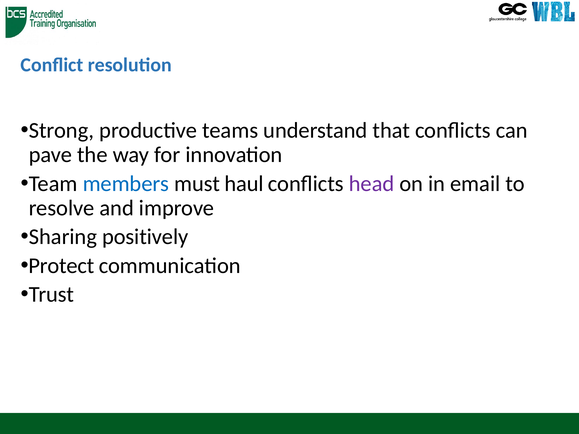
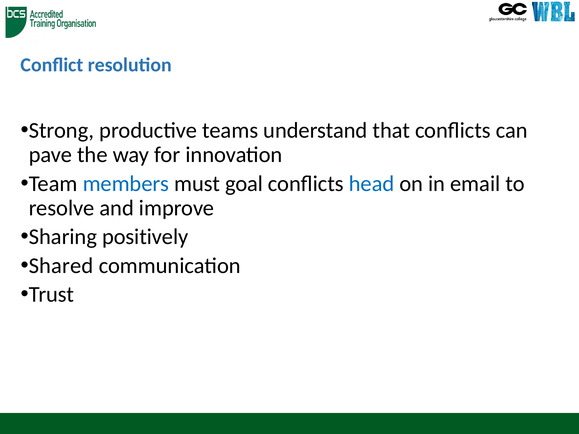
haul: haul -> goal (244, 184)
head colour: purple -> blue (372, 184)
Protect: Protect -> Shared (61, 266)
